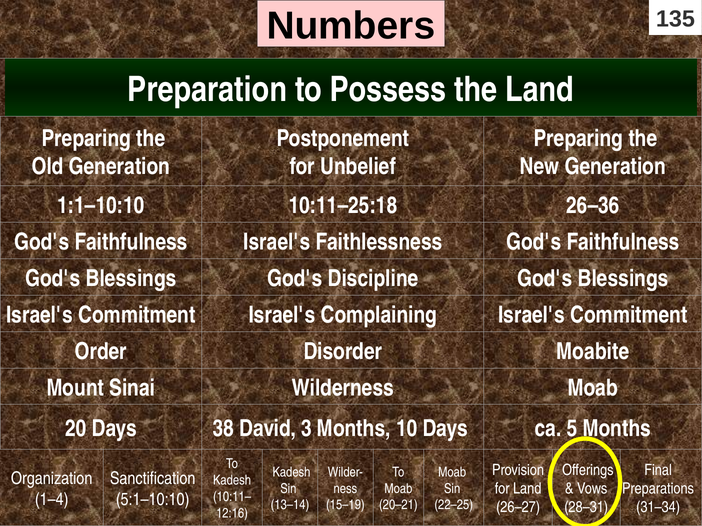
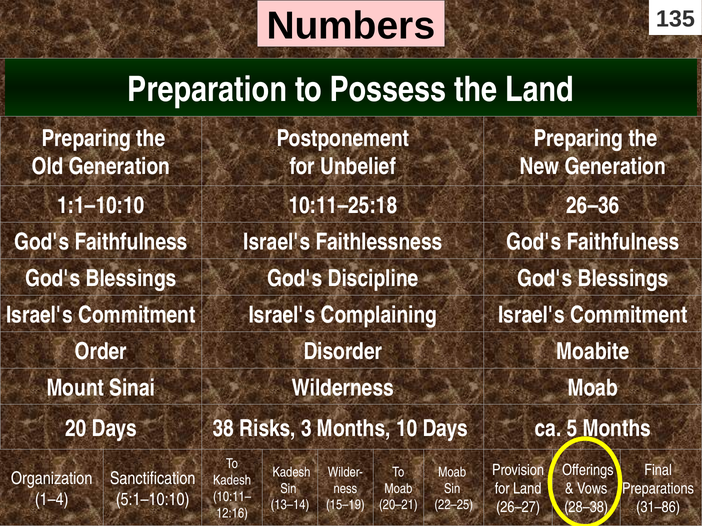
David: David -> Risks (268, 429)
28–31: 28–31 -> 28–38 (586, 508)
31–34: 31–34 -> 31–86 (658, 508)
